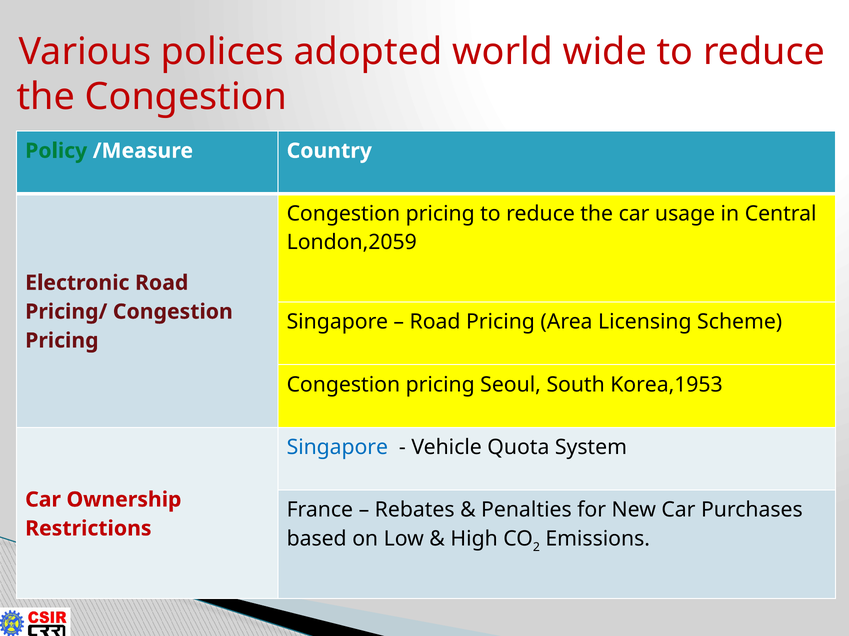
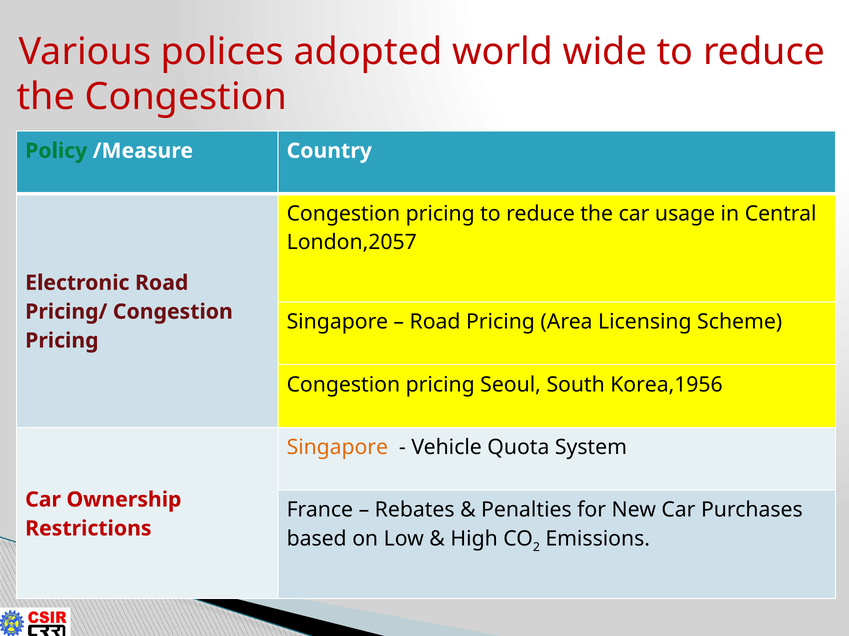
London,2059: London,2059 -> London,2057 (352, 243)
Korea,1953: Korea,1953 -> Korea,1956 (666, 385)
Singapore colour: blue -> orange (337, 448)
